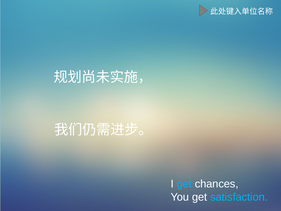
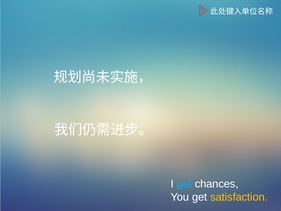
satisfaction colour: light blue -> yellow (239, 197)
